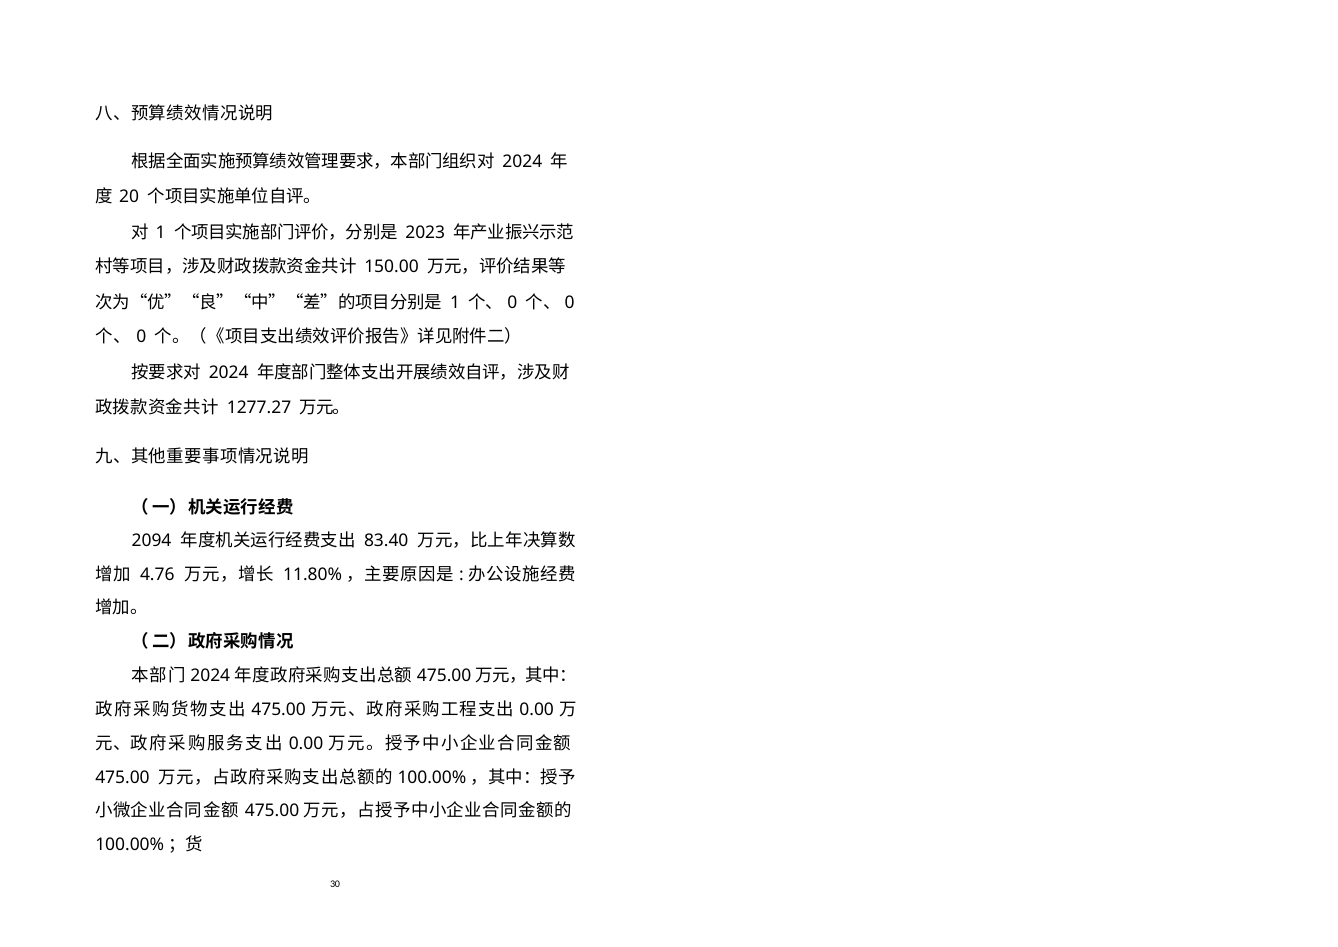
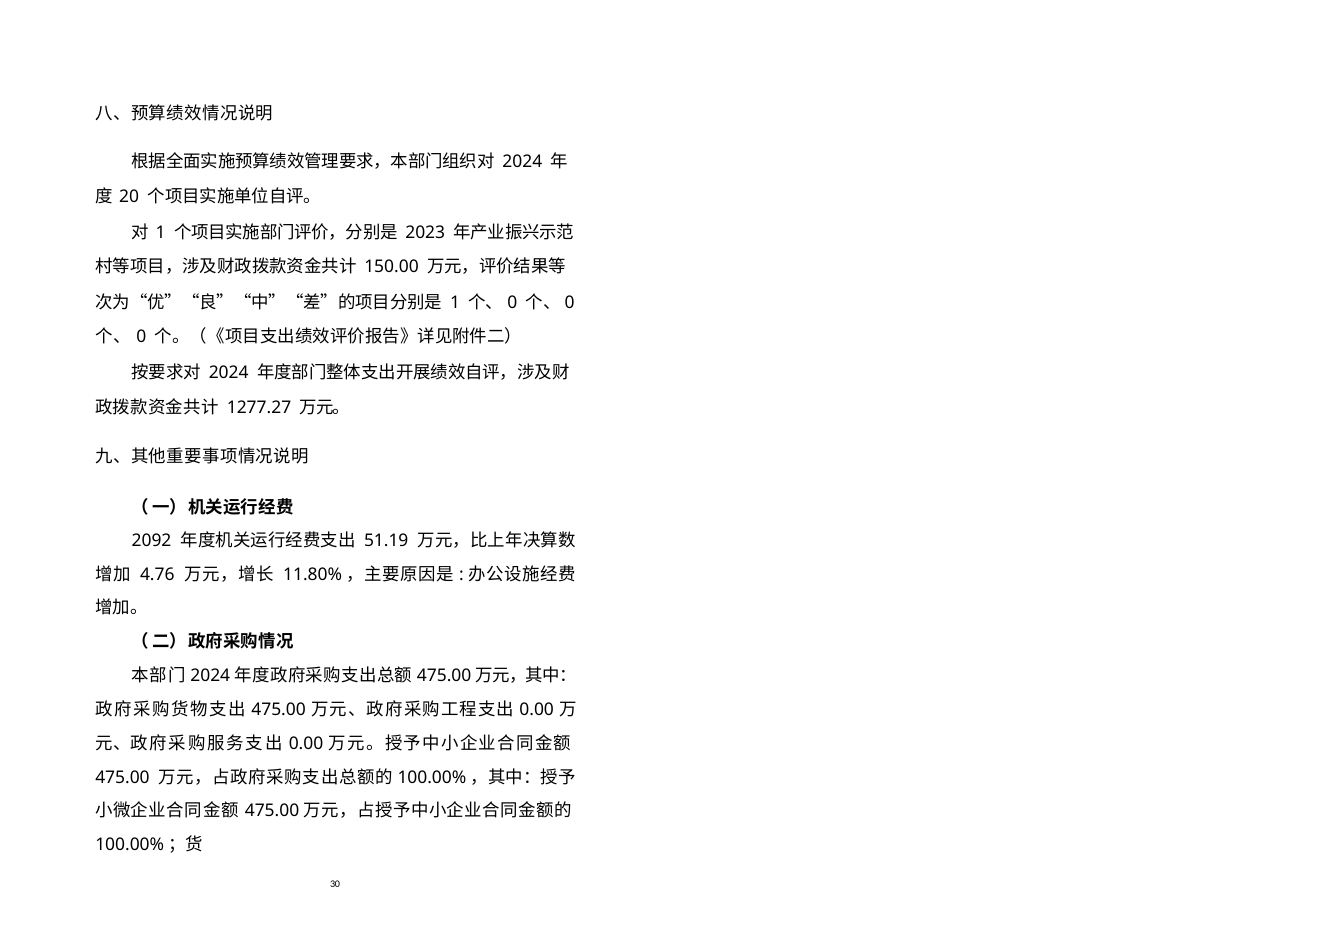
2094: 2094 -> 2092 (152, 541)
83.40: 83.40 -> 51.19 (386, 541)
